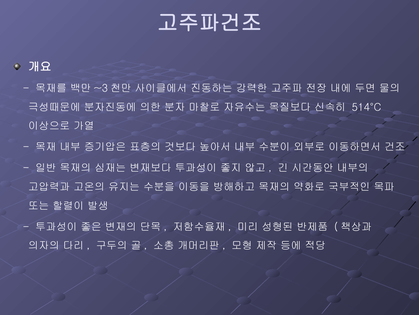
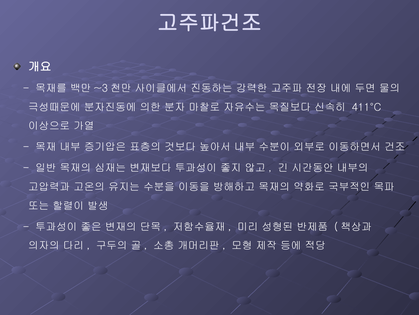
514°C: 514°C -> 411°C (367, 107)
